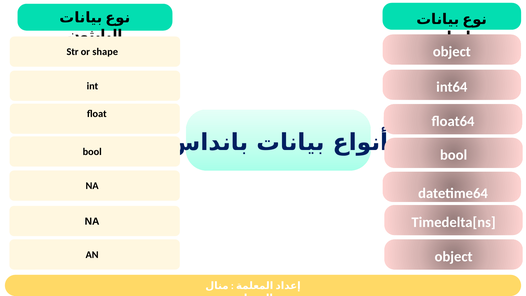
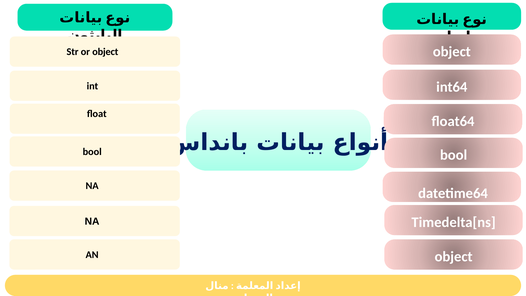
or shape: shape -> object (105, 52)
